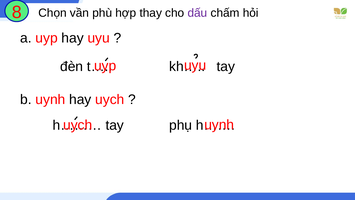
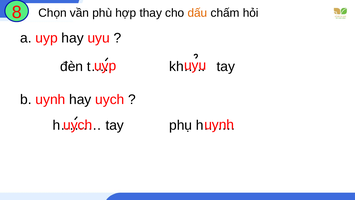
dấu colour: purple -> orange (197, 13)
